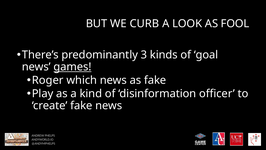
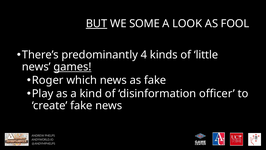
BUT underline: none -> present (97, 24)
CURB: CURB -> SOME (145, 24)
3: 3 -> 4 (144, 55)
goal: goal -> little (206, 55)
